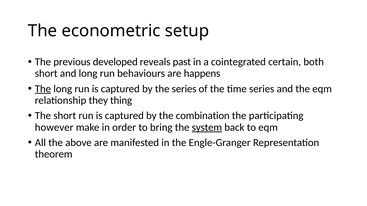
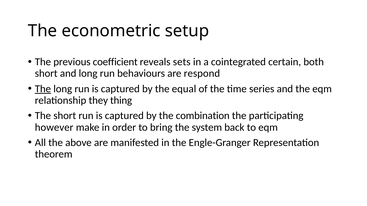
developed: developed -> coefficient (115, 62)
past: past -> sets (182, 62)
happens: happens -> respond (202, 74)
the series: series -> equal (184, 89)
system underline: present -> none (207, 128)
